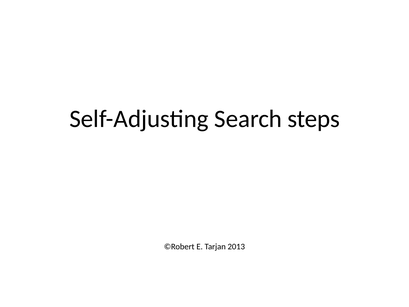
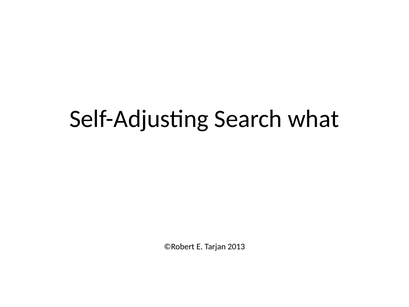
steps: steps -> what (313, 119)
